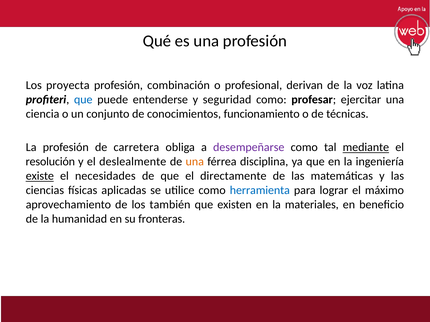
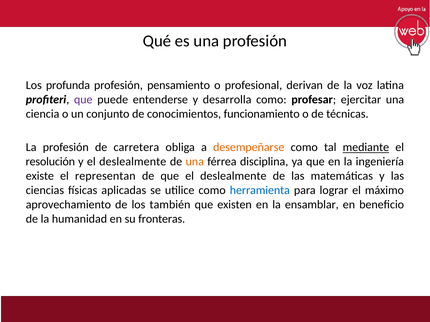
proyecta: proyecta -> profunda (68, 85)
combinación: combinación -> pensamiento (179, 85)
que colour: blue -> purple (83, 100)
seguridad: seguridad -> desarrolla (227, 100)
desempeñarse colour: purple -> orange (249, 148)
existe underline: present -> none (40, 176)
necesidades: necesidades -> representan (105, 176)
que el directamente: directamente -> deslealmente (233, 176)
materiales: materiales -> ensamblar (312, 205)
